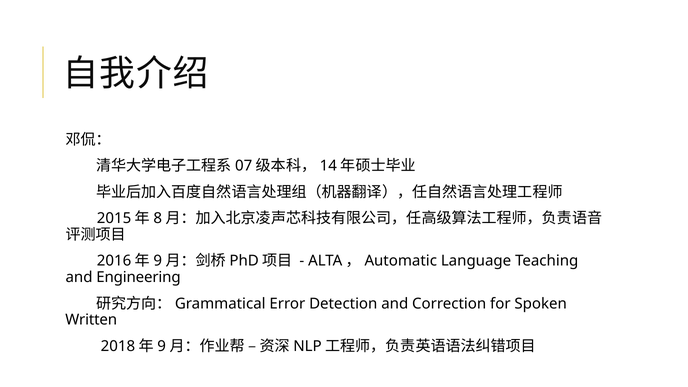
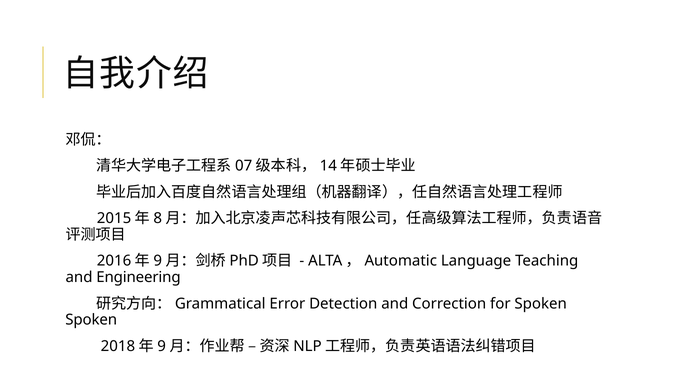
Written: Written -> Spoken (91, 320)
